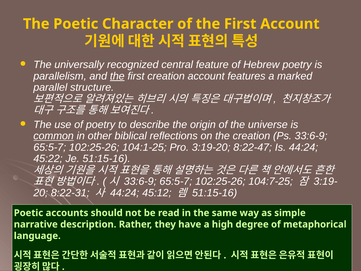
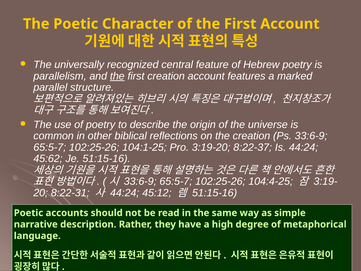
common underline: present -> none (54, 136)
8:22-47: 8:22-47 -> 8:22-37 (253, 147)
45:22: 45:22 -> 45:62 (48, 159)
104:7-25: 104:7-25 -> 104:4-25 (271, 181)
